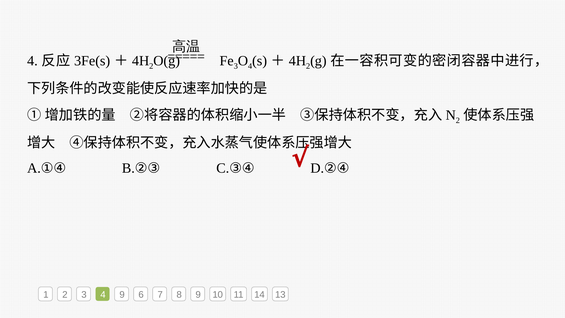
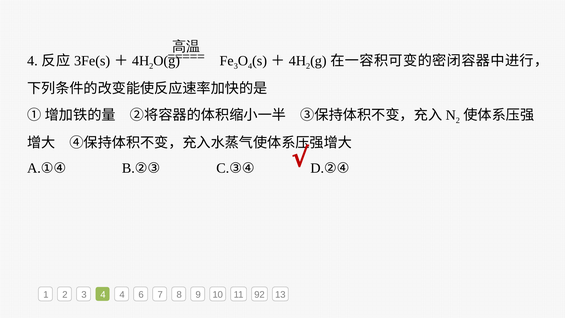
4 9: 9 -> 4 (122, 294)
14: 14 -> 92 (259, 294)
